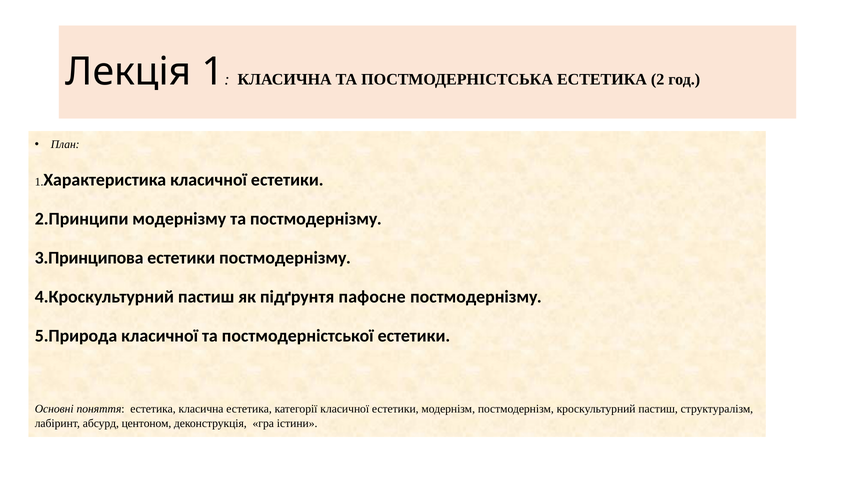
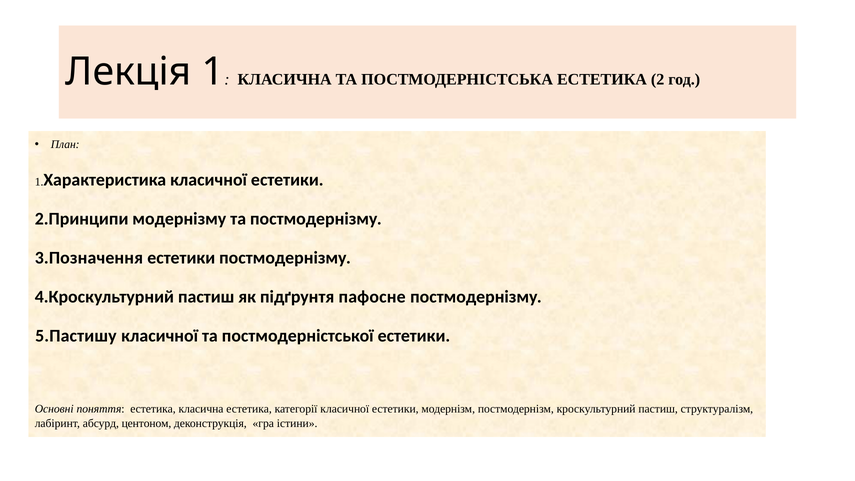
3.Принципова: 3.Принципова -> 3.Позначення (89, 258)
5.Природа: 5.Природа -> 5.Пастишу (76, 336)
